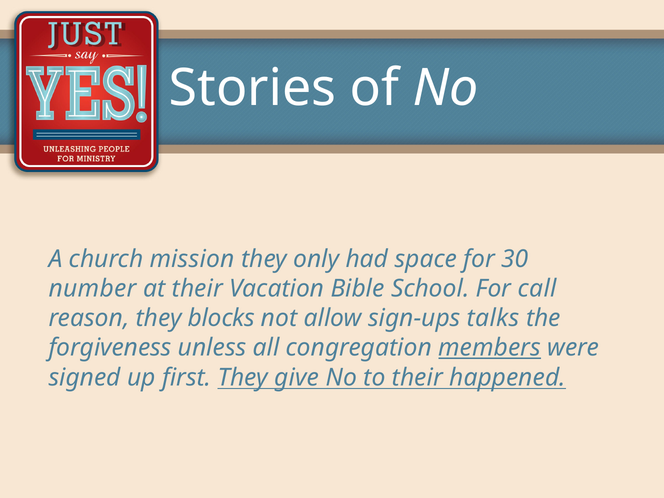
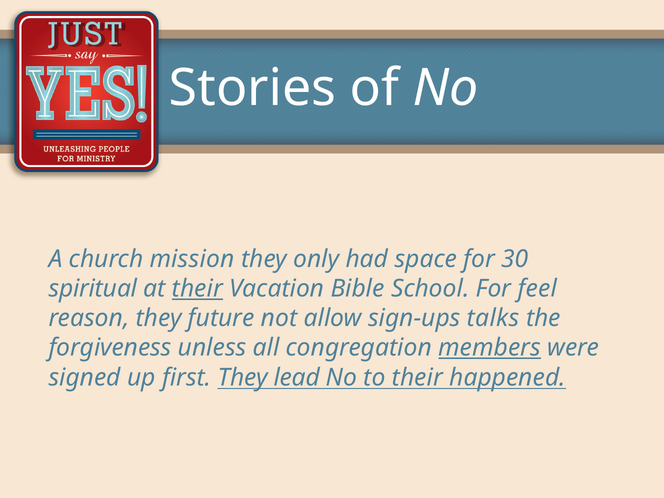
number: number -> spiritual (93, 289)
their underline: none -> present (197, 289)
call: call -> feel (537, 289)
blocks: blocks -> future (221, 318)
give: give -> lead (297, 377)
